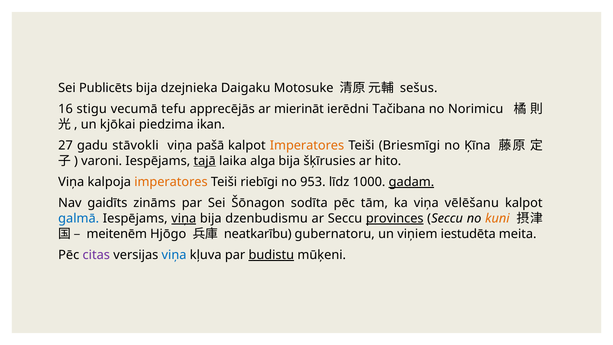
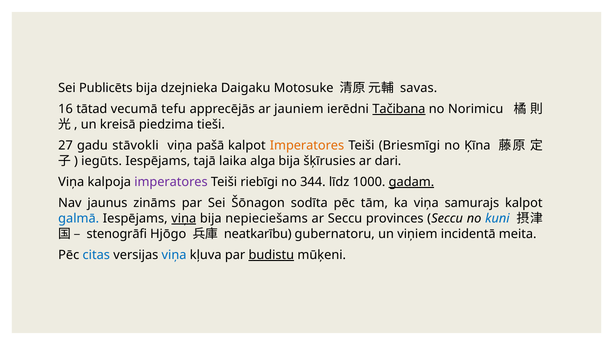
sešus: sešus -> savas (419, 88)
stigu: stigu -> tātad (92, 109)
mierināt: mierināt -> jauniem (299, 109)
Tačibana underline: none -> present (399, 109)
kjōkai: kjōkai -> kreisā (118, 124)
ikan: ikan -> tieši (211, 124)
varoni: varoni -> iegūts (102, 161)
tajā underline: present -> none (205, 161)
hito: hito -> dari (388, 161)
imperatores colour: orange -> purple (171, 182)
953: 953 -> 344 (313, 182)
gaidīts: gaidīts -> jaunus (107, 203)
vēlēšanu: vēlēšanu -> samurajs (472, 203)
dzenbudismu: dzenbudismu -> nepieciešams (267, 218)
provinces underline: present -> none (395, 218)
kuni colour: orange -> blue (497, 218)
meitenēm: meitenēm -> stenogrāfi (117, 234)
iestudēta: iestudēta -> incidentā (468, 234)
citas colour: purple -> blue (96, 255)
